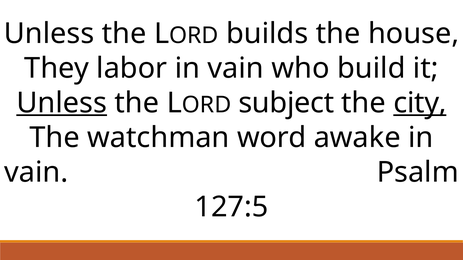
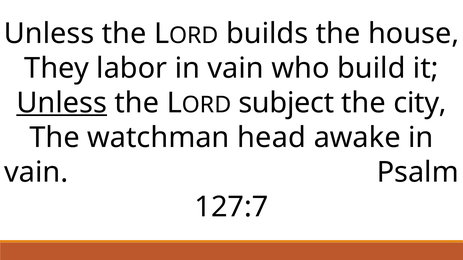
city underline: present -> none (420, 103)
word: word -> head (272, 138)
127:5: 127:5 -> 127:7 (232, 207)
